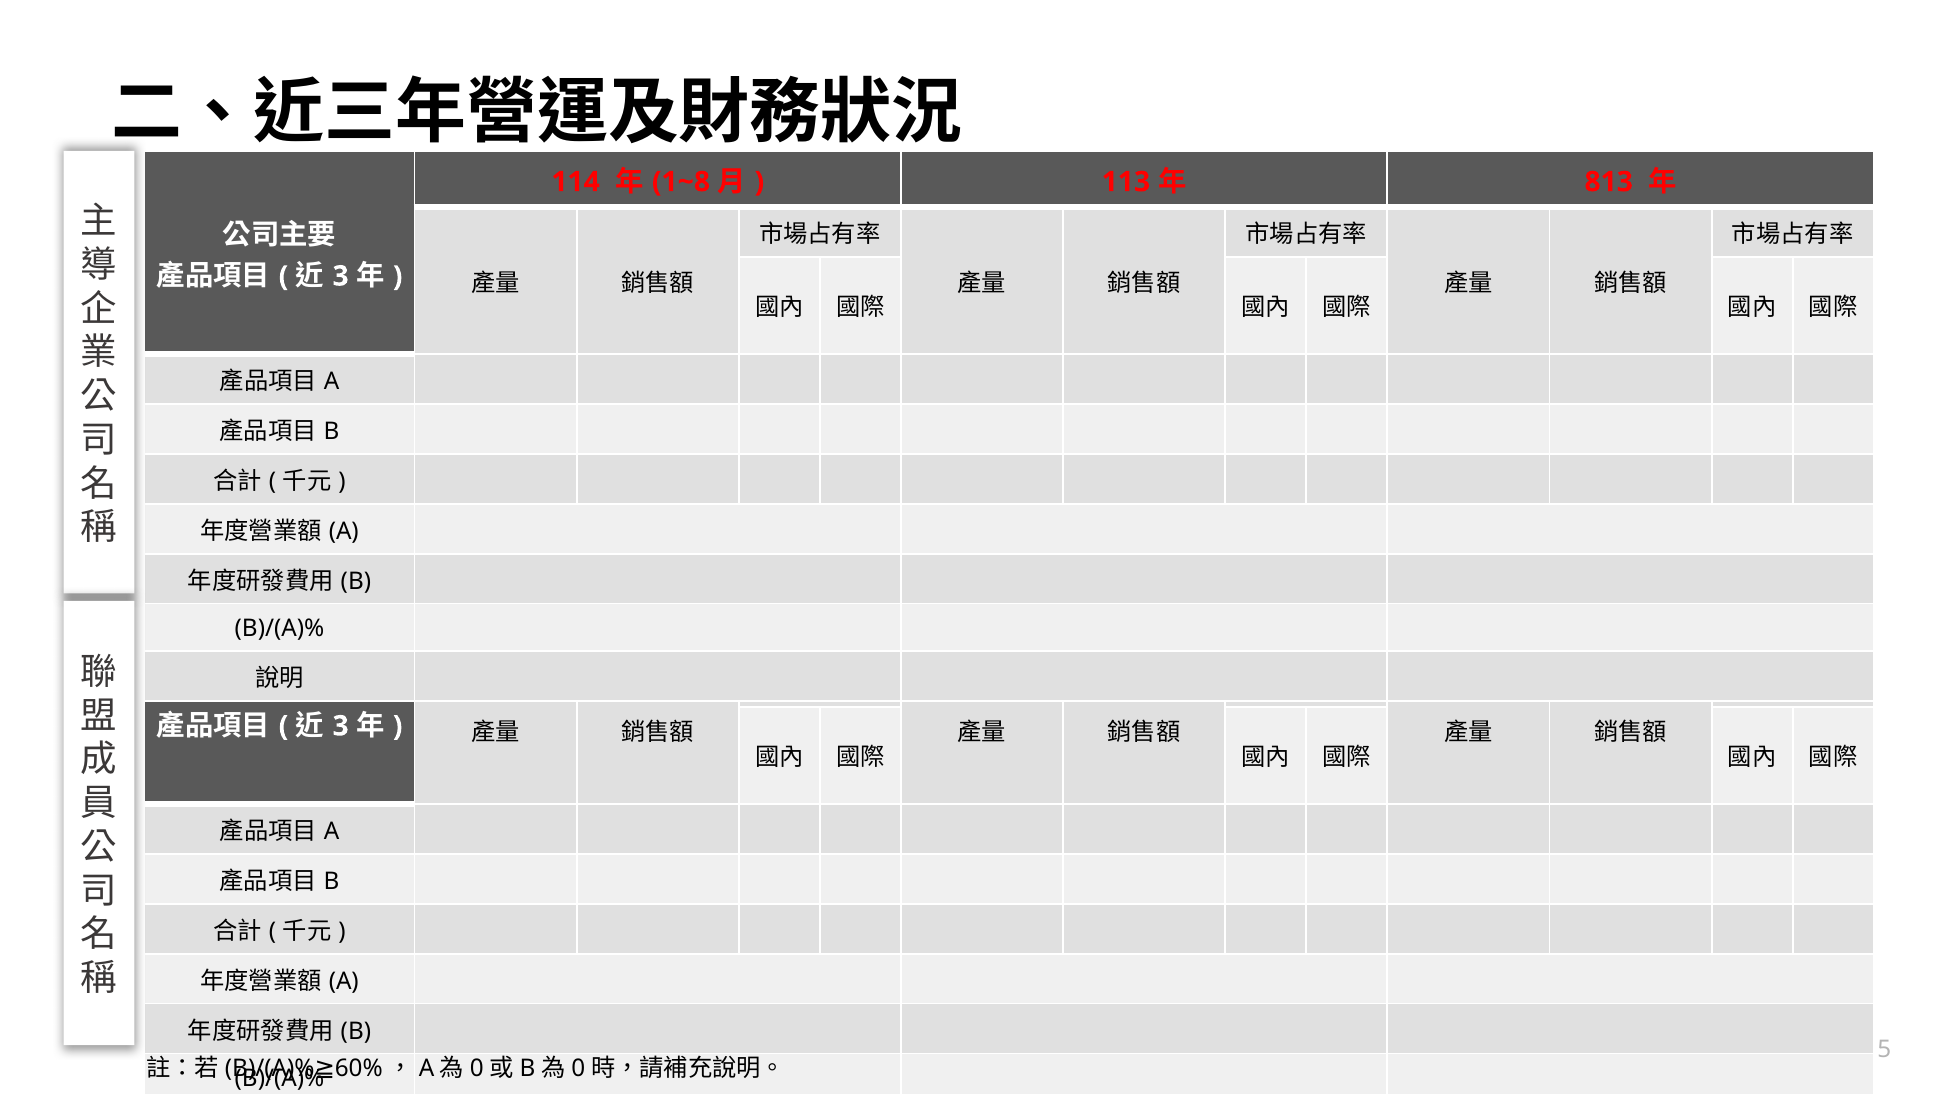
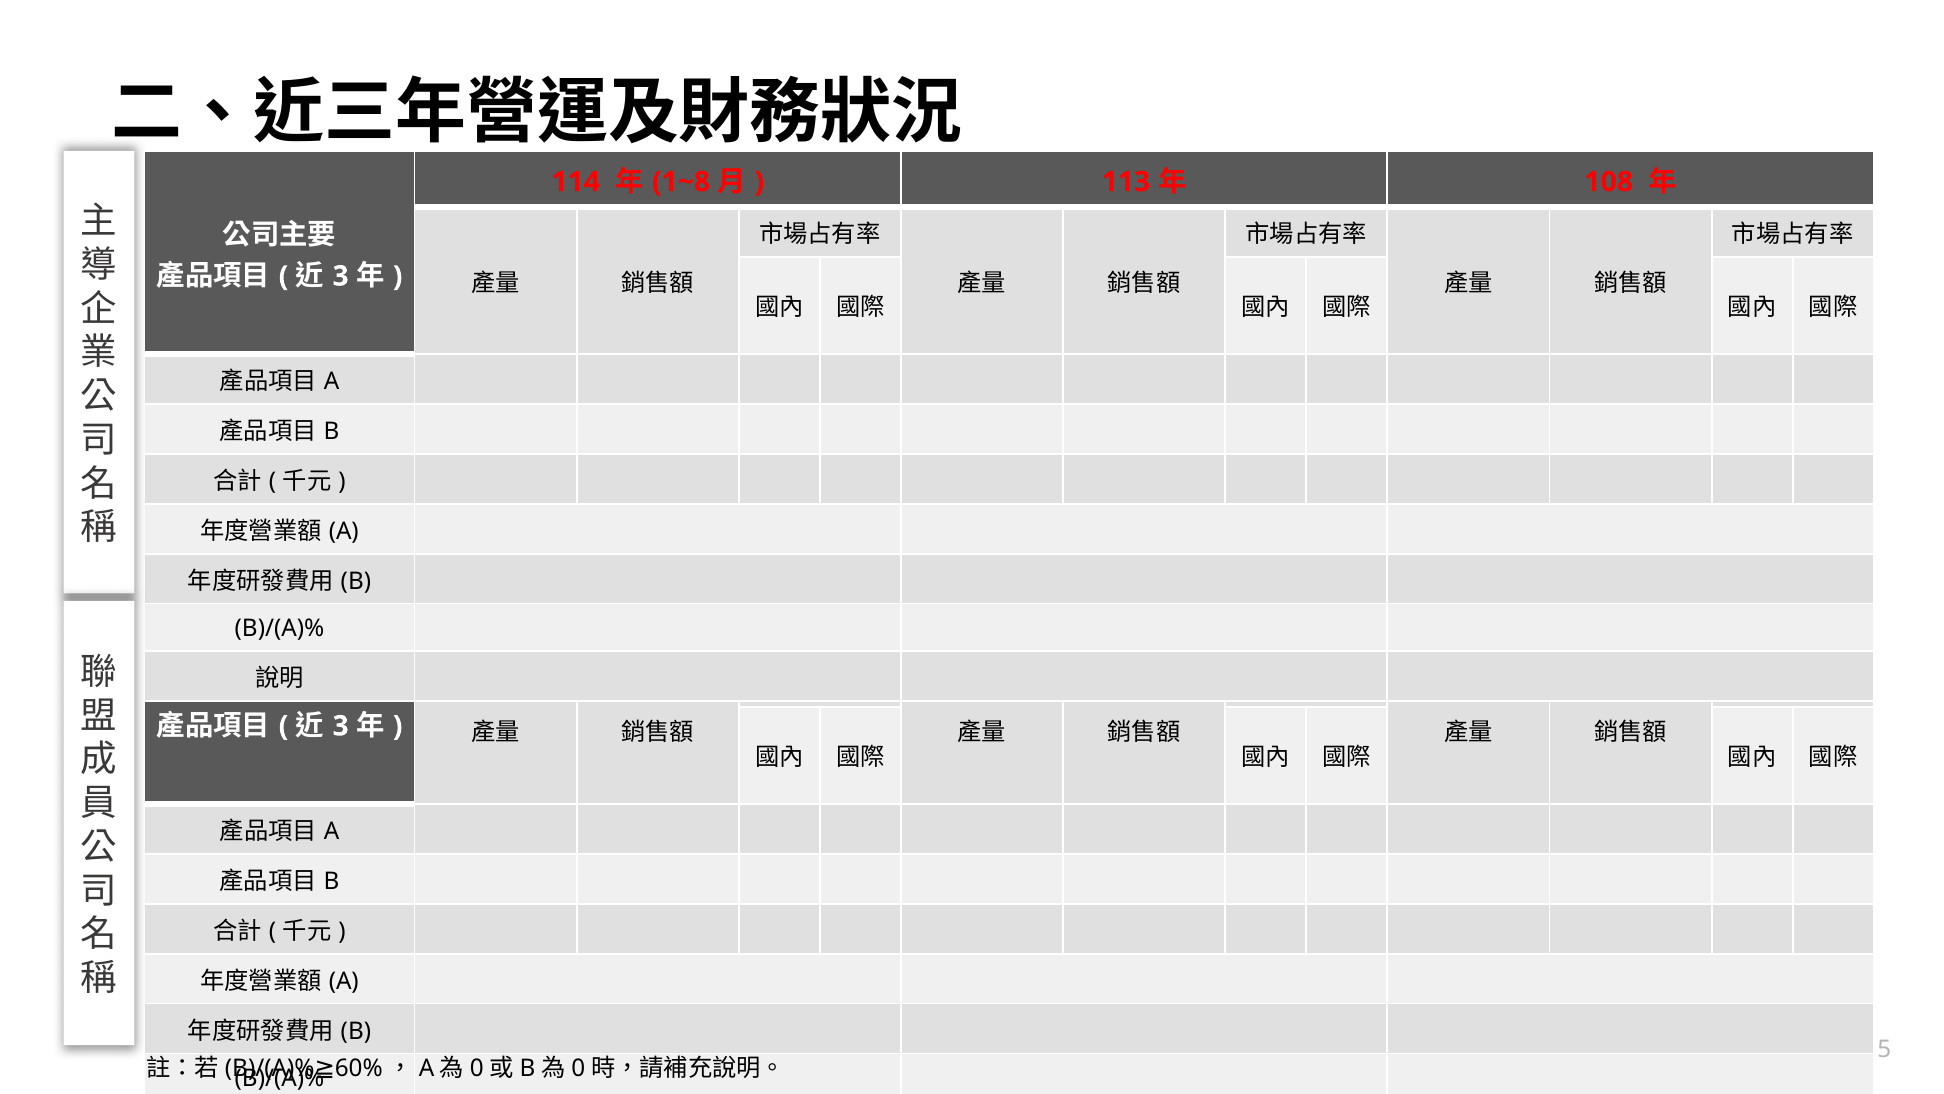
813: 813 -> 108 (1609, 182)
